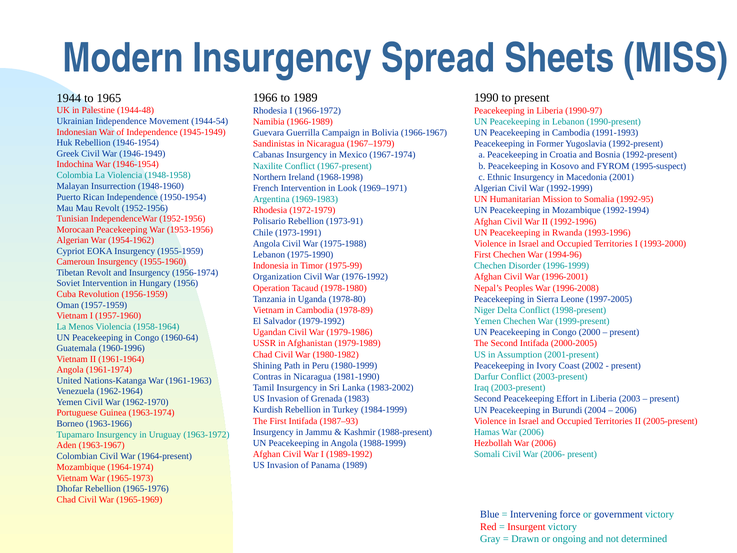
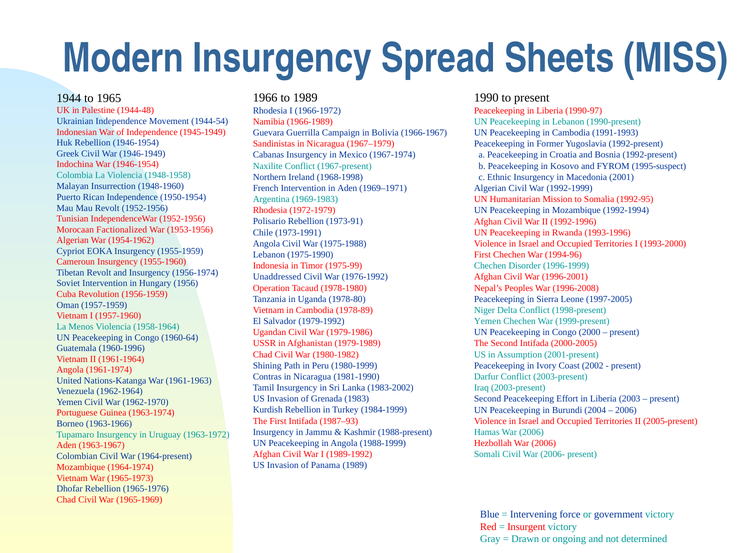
in Look: Look -> Aden (347, 188)
Morocaan Peacekeeping: Peacekeeping -> Factionalized (122, 229)
Organization: Organization -> Unaddressed (277, 277)
